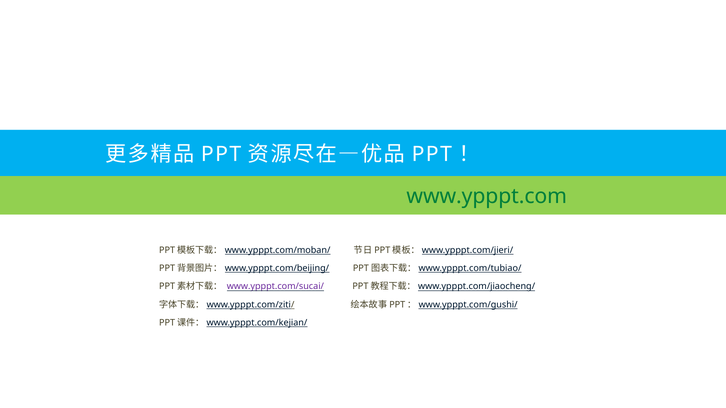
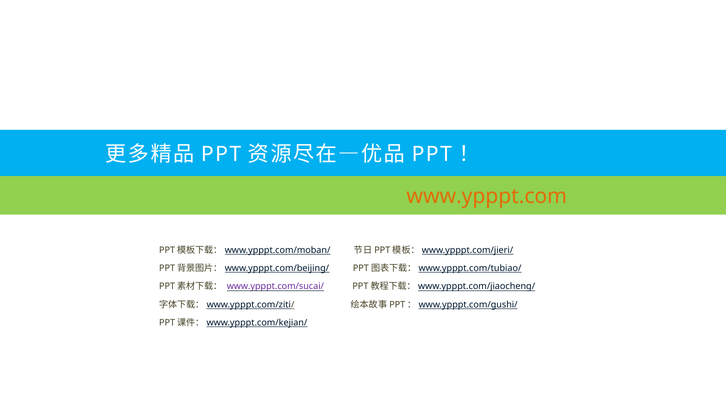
www.ypppt.com colour: green -> orange (487, 197)
